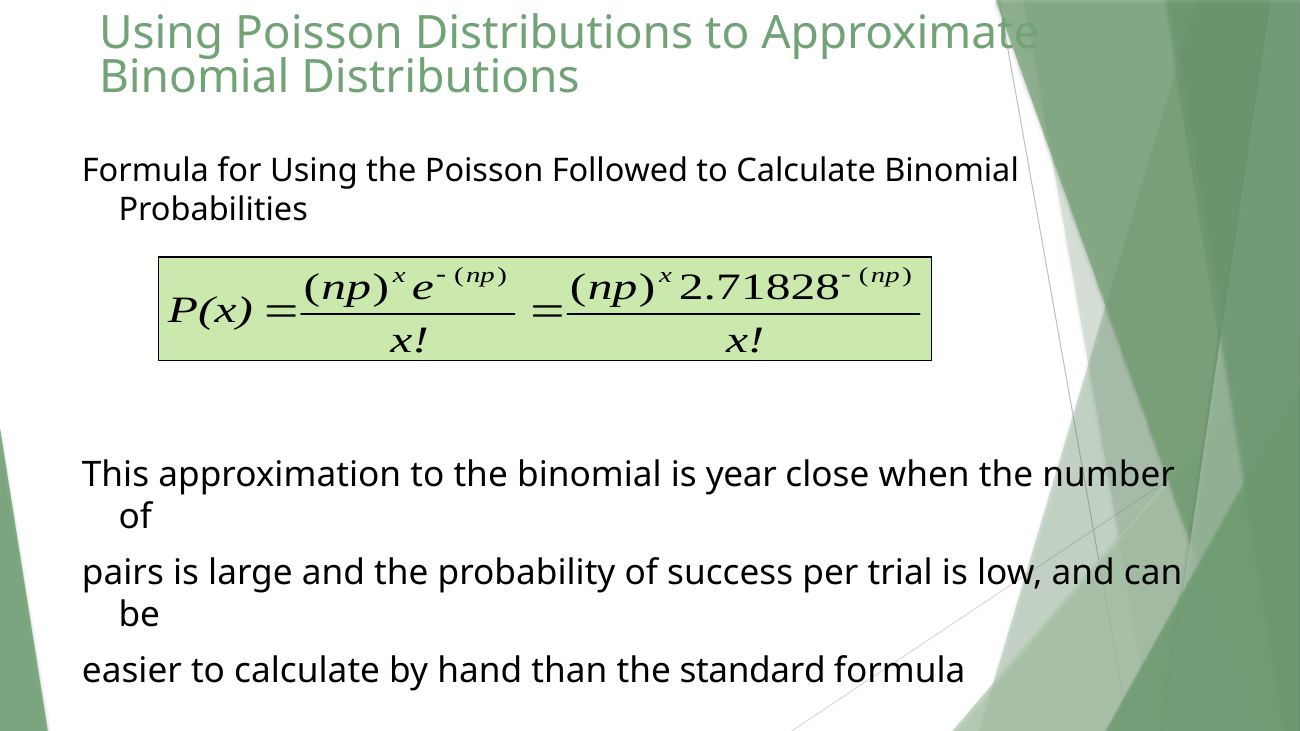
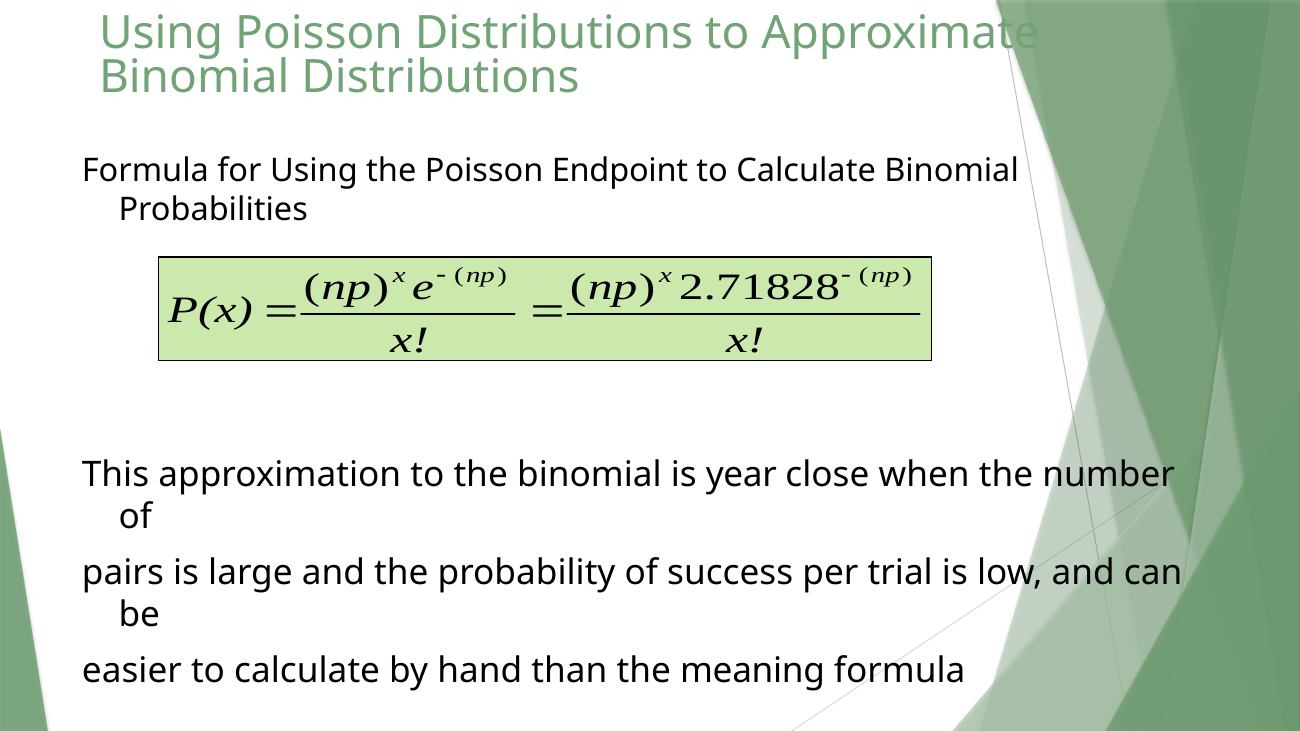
Followed: Followed -> Endpoint (620, 171)
standard: standard -> meaning (753, 671)
